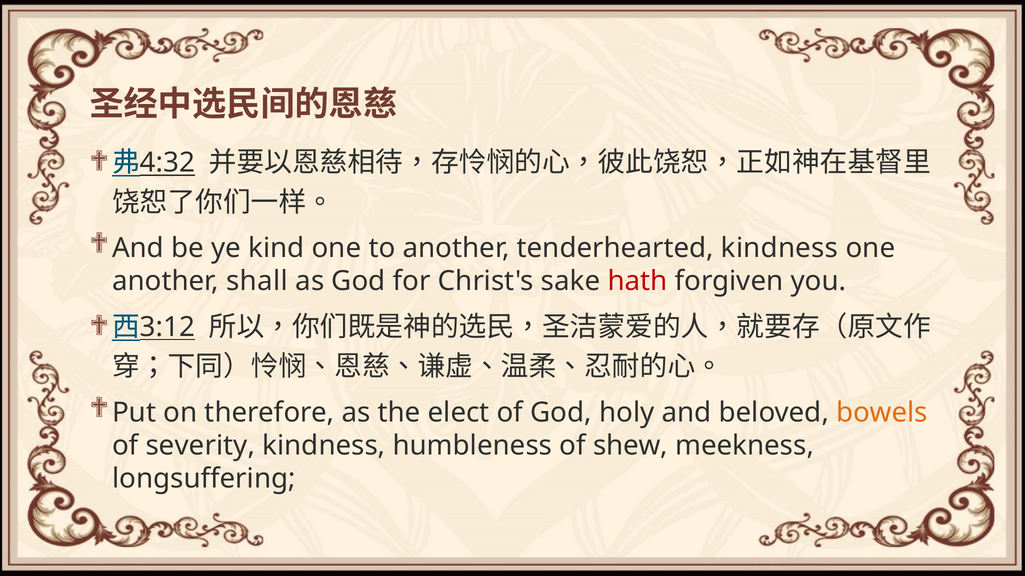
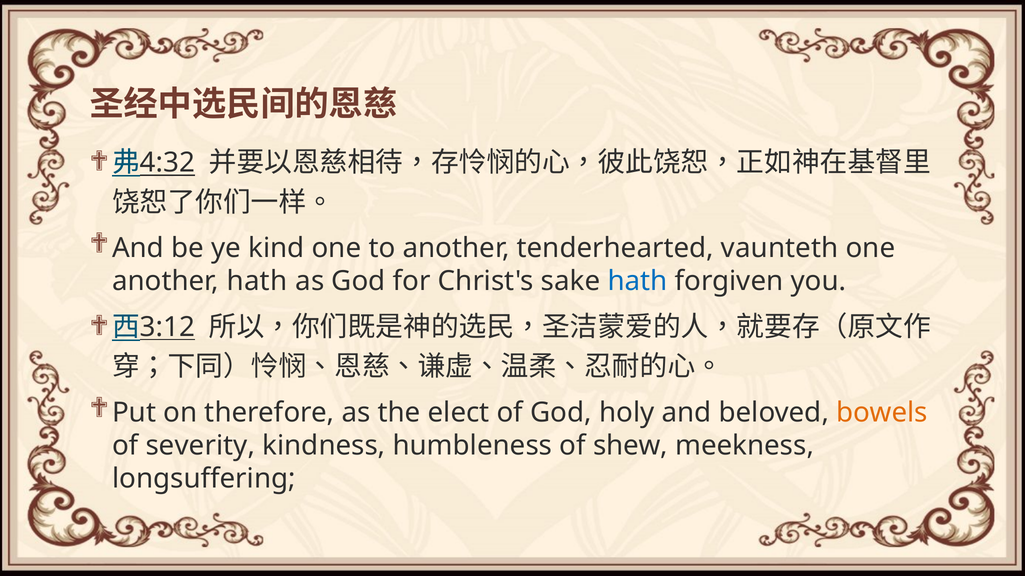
tenderhearted kindness: kindness -> vaunteth (780, 249)
another shall: shall -> hath (257, 281)
hath colour: red -> blue (637, 281)
